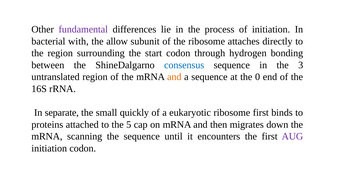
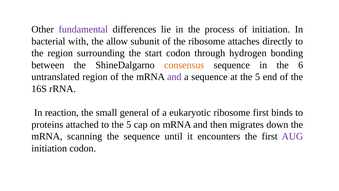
consensus colour: blue -> orange (184, 65)
3: 3 -> 6 (301, 65)
and colour: orange -> purple (174, 77)
at the 0: 0 -> 5 (258, 77)
separate: separate -> reaction (62, 112)
quickly: quickly -> general (134, 112)
